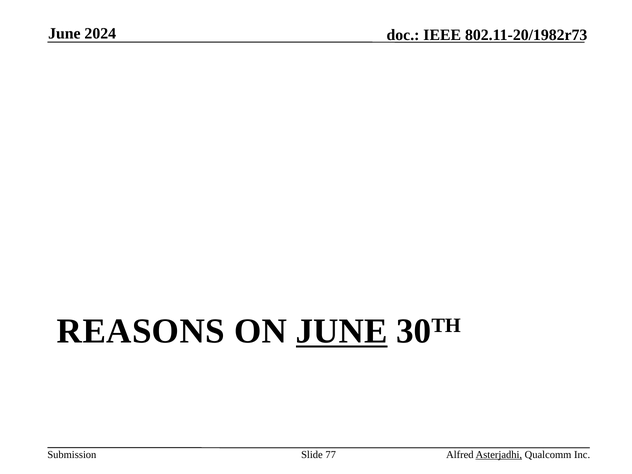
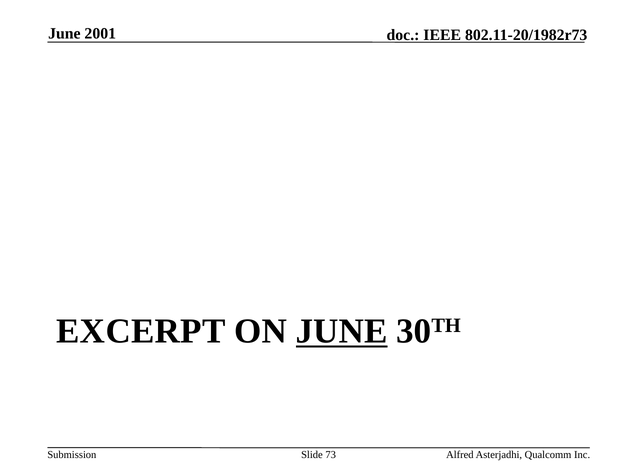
2024: 2024 -> 2001 (100, 34)
REASONS: REASONS -> EXCERPT (141, 331)
77: 77 -> 73 (331, 455)
Asterjadhi underline: present -> none (499, 455)
